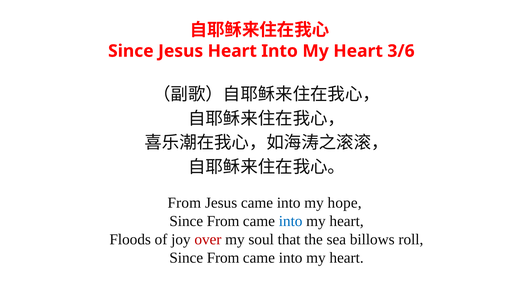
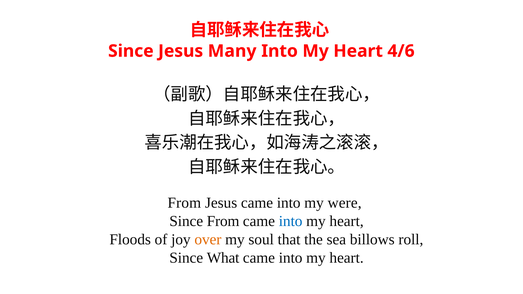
Jesus Heart: Heart -> Many (232, 51)
3/6: 3/6 -> 4/6 (401, 51)
hope: hope -> were (345, 203)
over colour: red -> orange (208, 240)
From: From -> What (223, 258)
